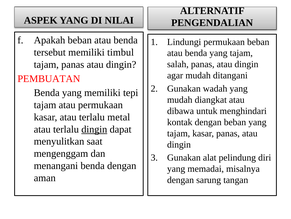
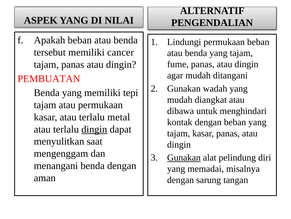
timbul: timbul -> cancer (121, 52)
salah: salah -> fume (178, 64)
Gunakan underline: none -> present (184, 157)
